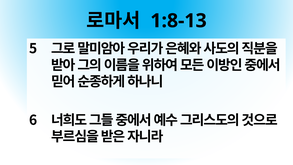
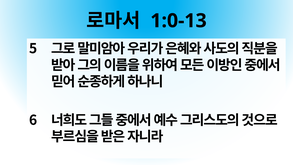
1:8-13: 1:8-13 -> 1:0-13 (179, 21)
